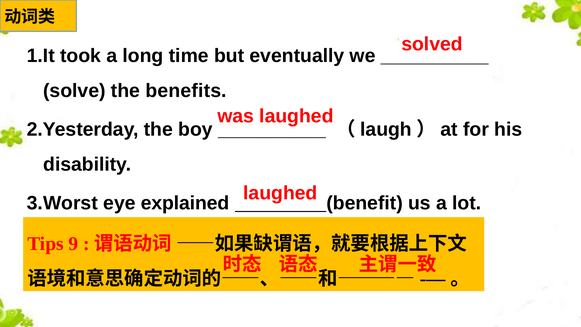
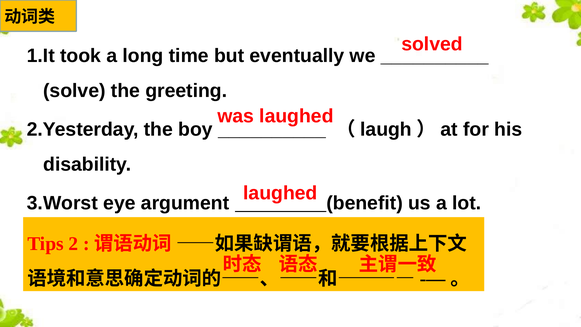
benefits: benefits -> greeting (186, 91)
explained: explained -> argument (185, 203)
9: 9 -> 2 (73, 244)
